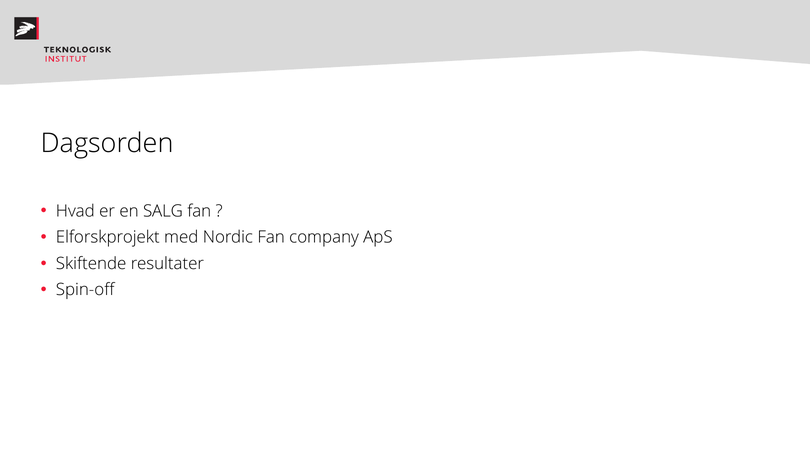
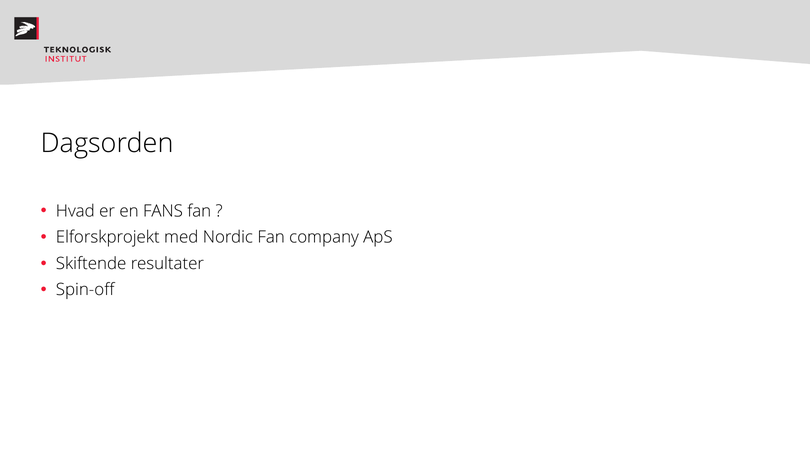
SALG: SALG -> FANS (163, 211)
